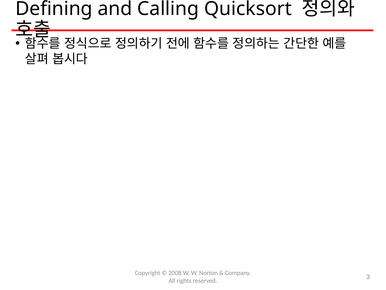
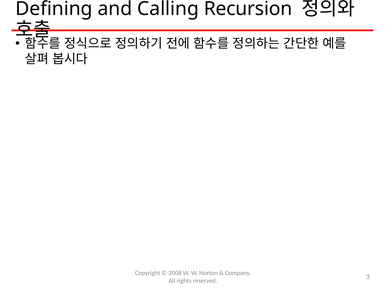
Quicksort: Quicksort -> Recursion (248, 9)
